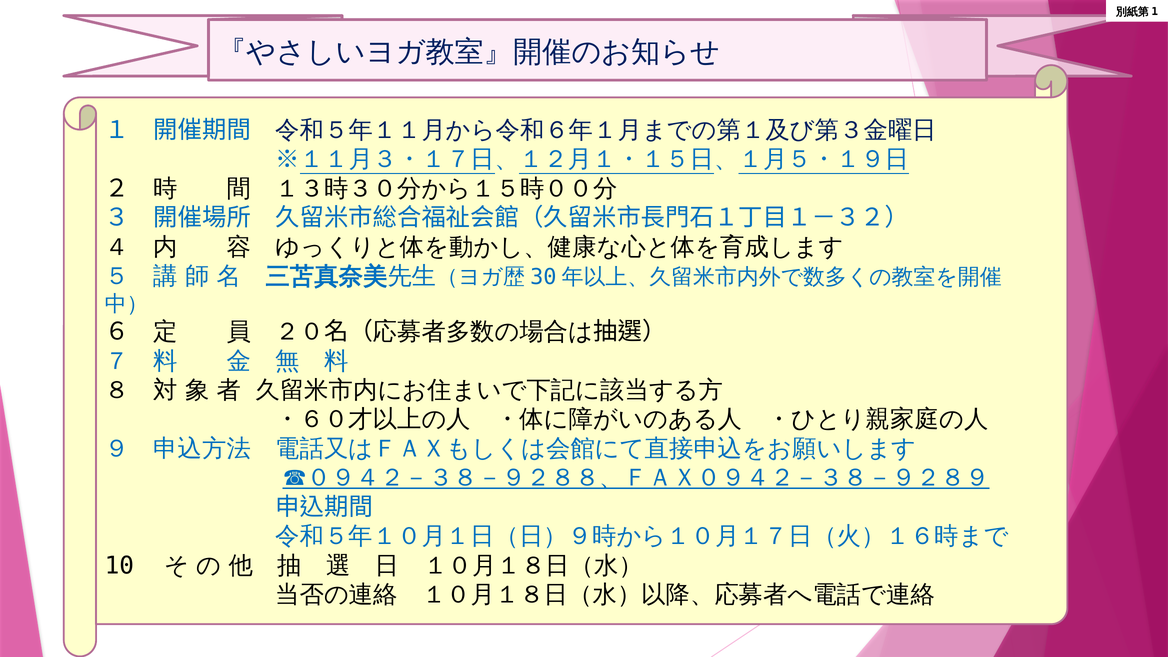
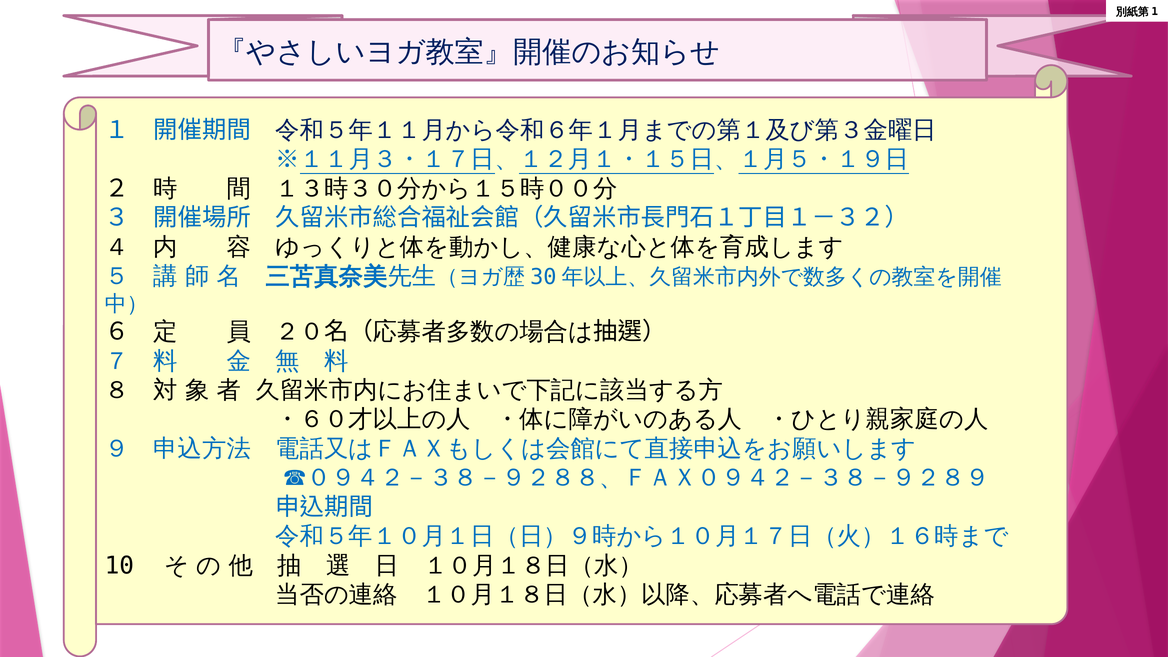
☎０９４２－３８－９２８８、ＦＡＸ０９４２－３８－９２８９ underline: present -> none (636, 478)
